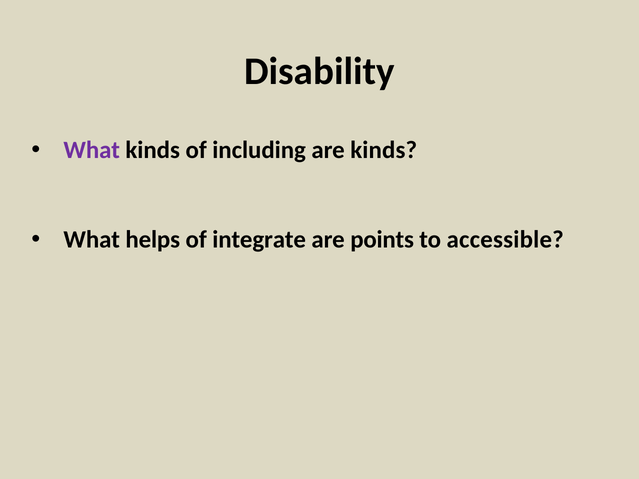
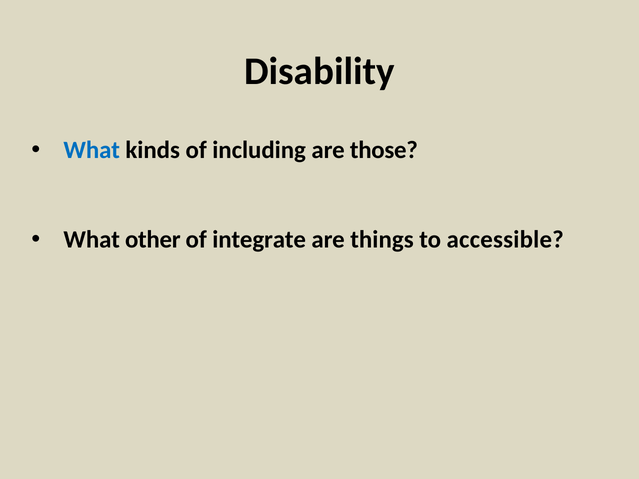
What colour: purple -> blue (92, 150)
are kinds: kinds -> those (384, 150)
helps: helps -> other (153, 240)
points: points -> things (382, 240)
